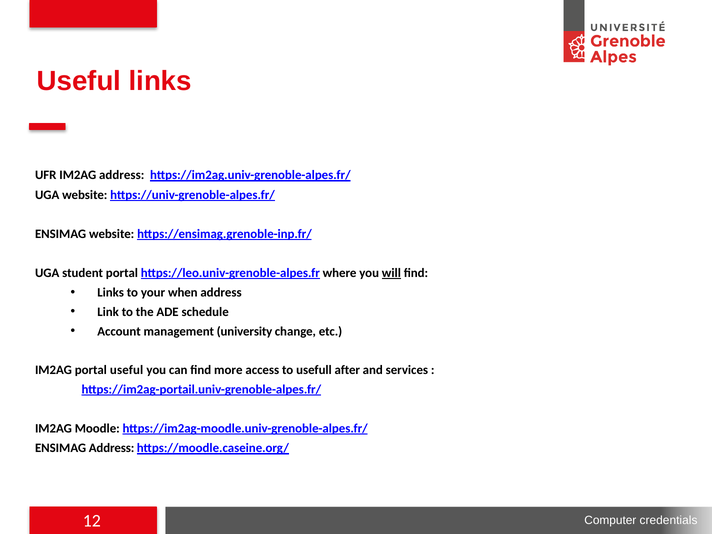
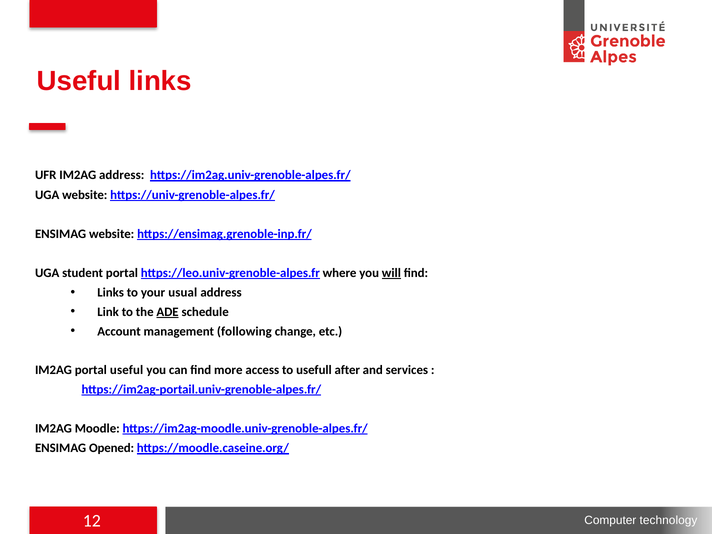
when: when -> usual (183, 293)
ADE underline: none -> present (168, 312)
university: university -> following (244, 331)
ENSIMAG Address: Address -> Opened (112, 448)
credentials: credentials -> technology (669, 521)
